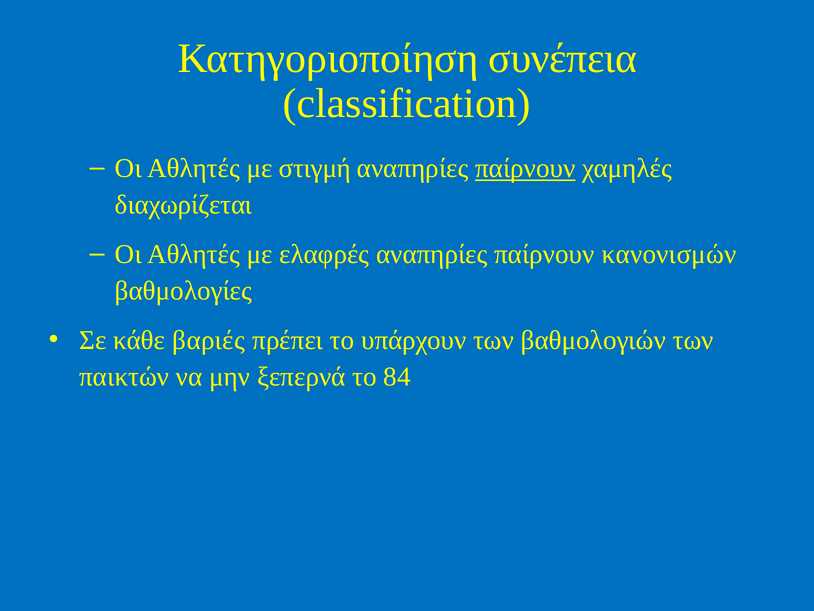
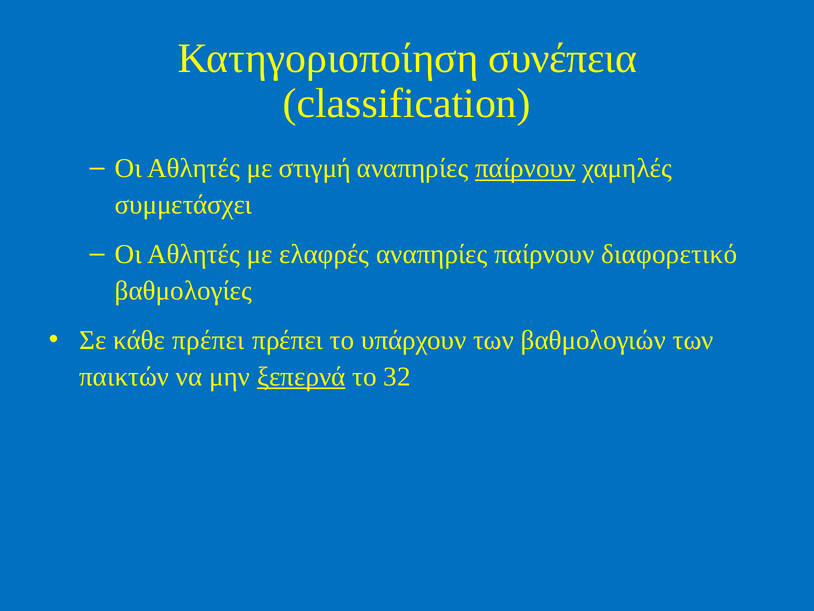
διαχωρίζεται: διαχωρίζεται -> συμμετάσχει (184, 205)
κανονισμών: κανονισμών -> διαφορετικό (669, 254)
κάθε βαριές: βαριές -> πρέπει (209, 340)
ξεπερνά underline: none -> present (301, 376)
84: 84 -> 32 (397, 376)
